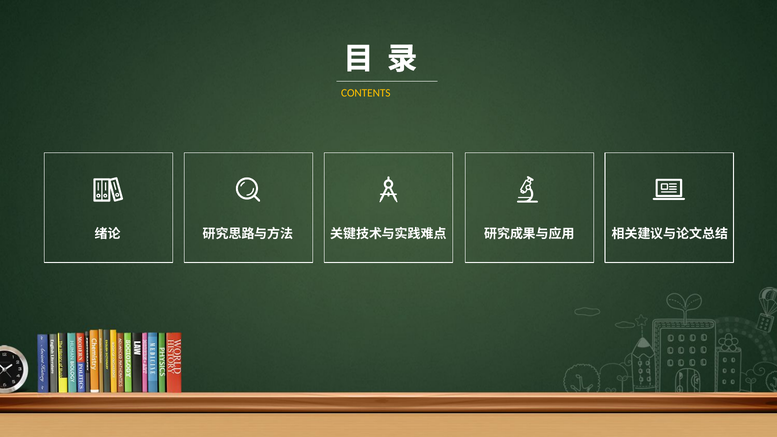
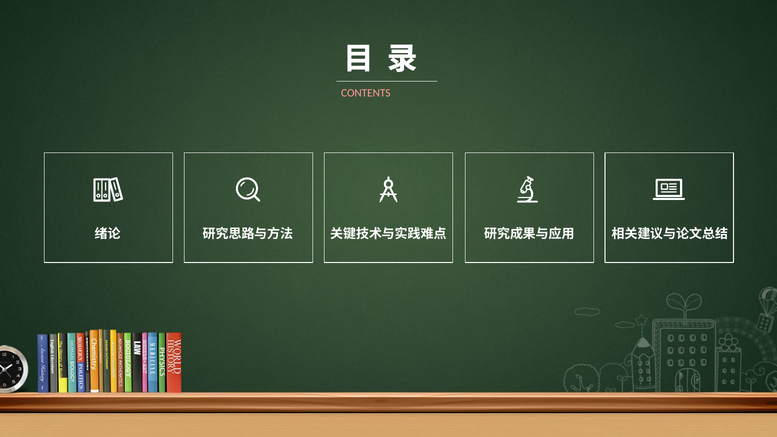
CONTENTS colour: yellow -> pink (366, 93)
